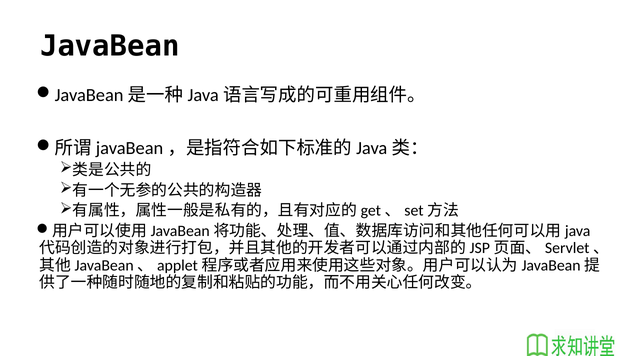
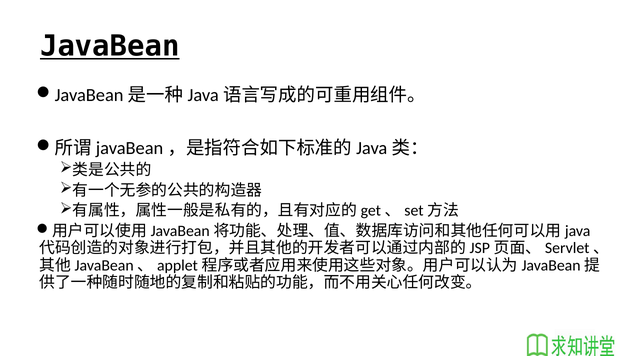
JavaBean underline: none -> present (110, 46)
